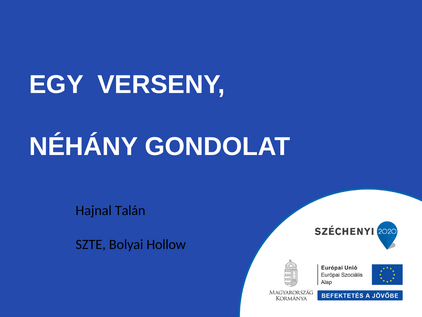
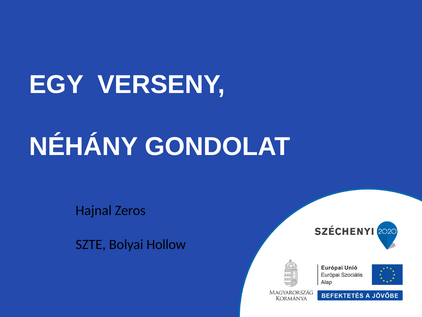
Talán: Talán -> Zeros (130, 210)
